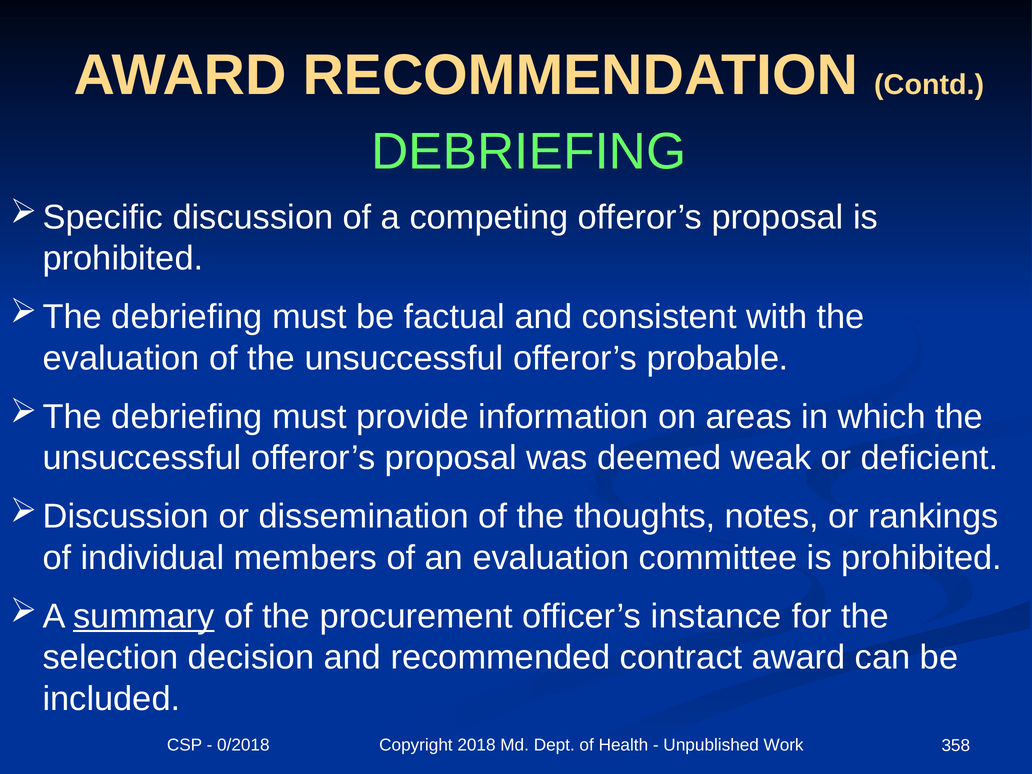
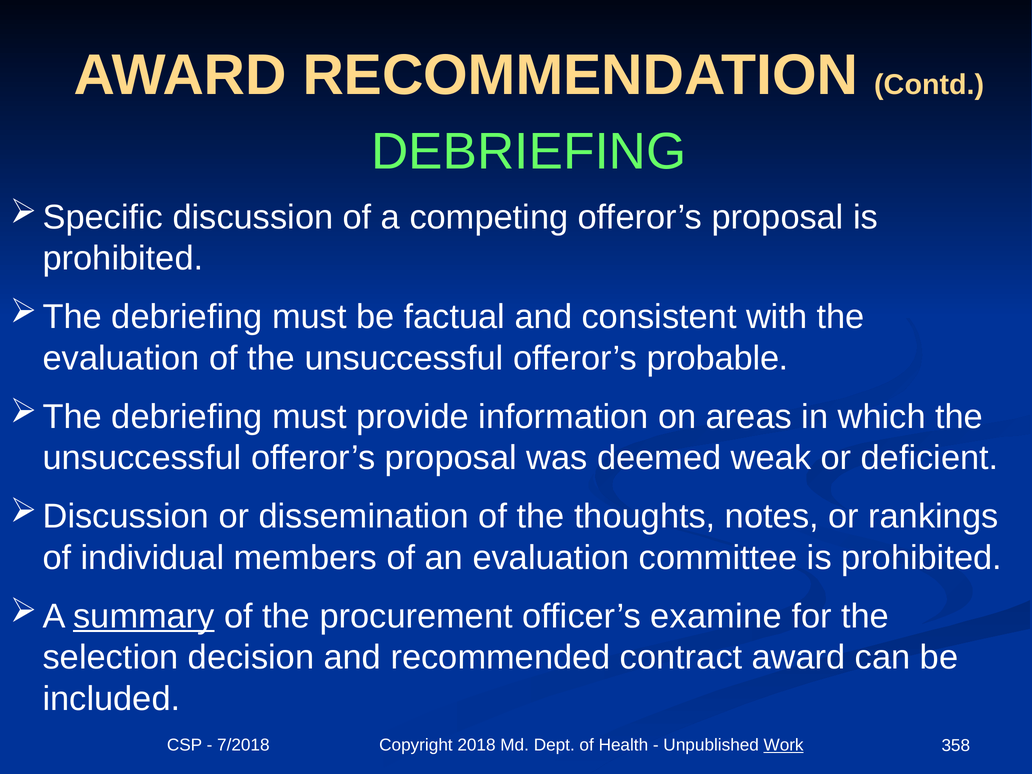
instance: instance -> examine (716, 616)
0/2018: 0/2018 -> 7/2018 (243, 745)
Work underline: none -> present (784, 745)
